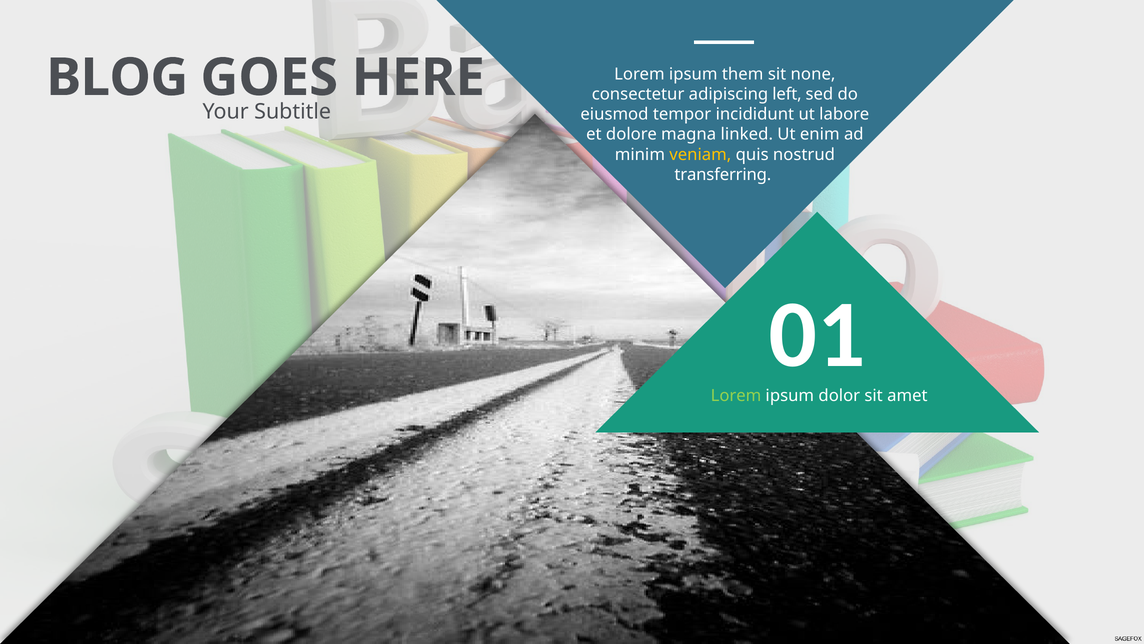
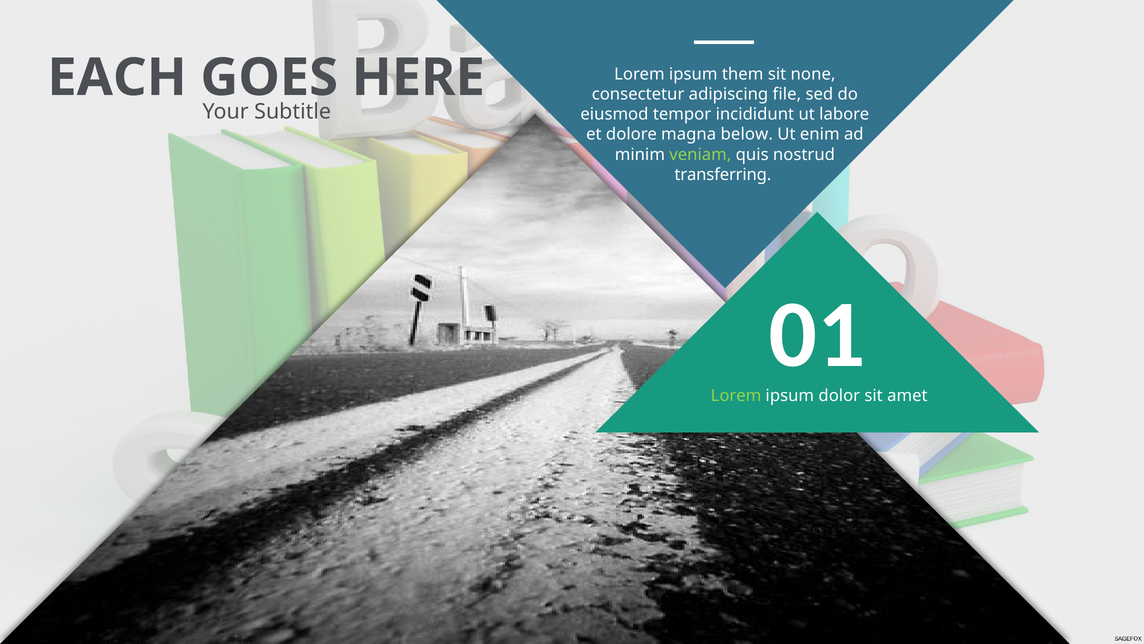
BLOG: BLOG -> EACH (117, 78)
left: left -> file (787, 94)
linked: linked -> below (747, 134)
veniam colour: yellow -> light green (700, 154)
